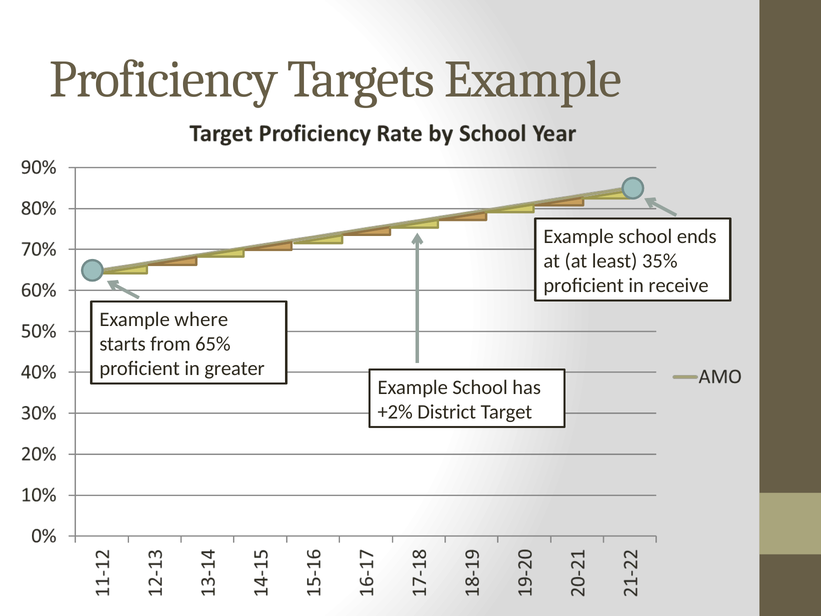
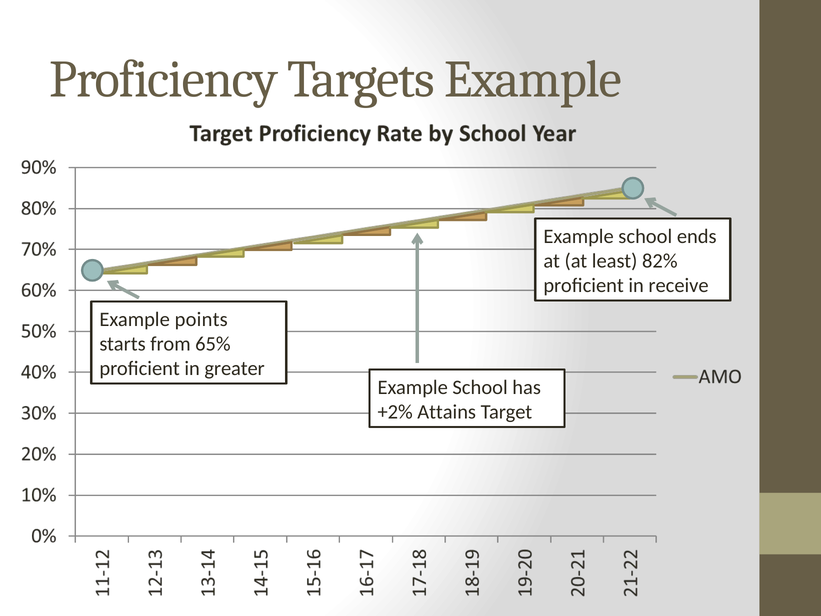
35%: 35% -> 82% (660, 261)
where: where -> points (201, 319)
District: District -> Attains (447, 412)
